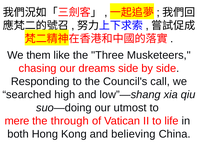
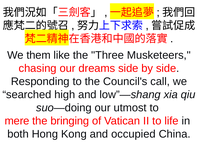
through: through -> bringing (70, 121)
believing: believing -> occupied (133, 135)
